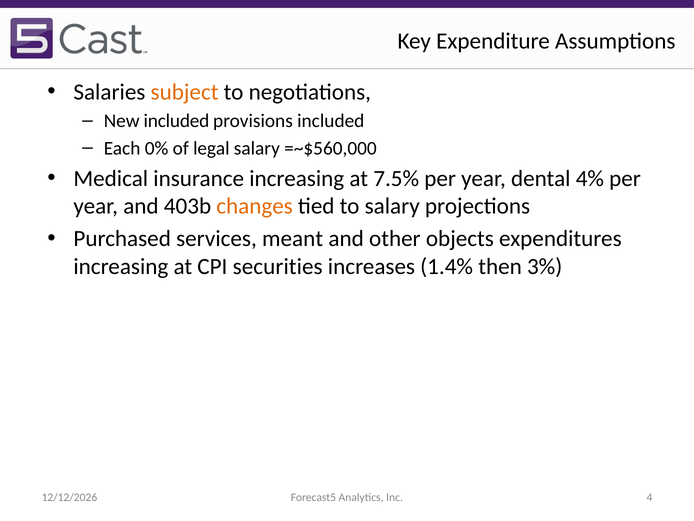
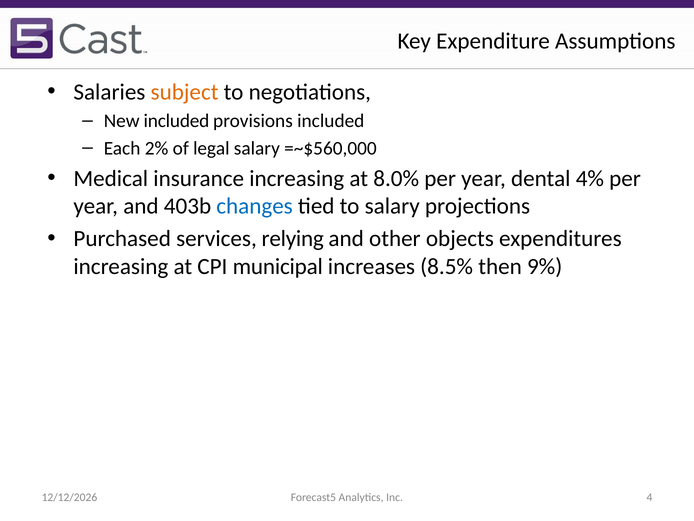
0%: 0% -> 2% (157, 148)
7.5%: 7.5% -> 8.0% (396, 178)
changes colour: orange -> blue (255, 206)
meant: meant -> relying (293, 238)
securities: securities -> municipal (278, 266)
1.4%: 1.4% -> 8.5% (447, 266)
3%: 3% -> 9% (545, 266)
